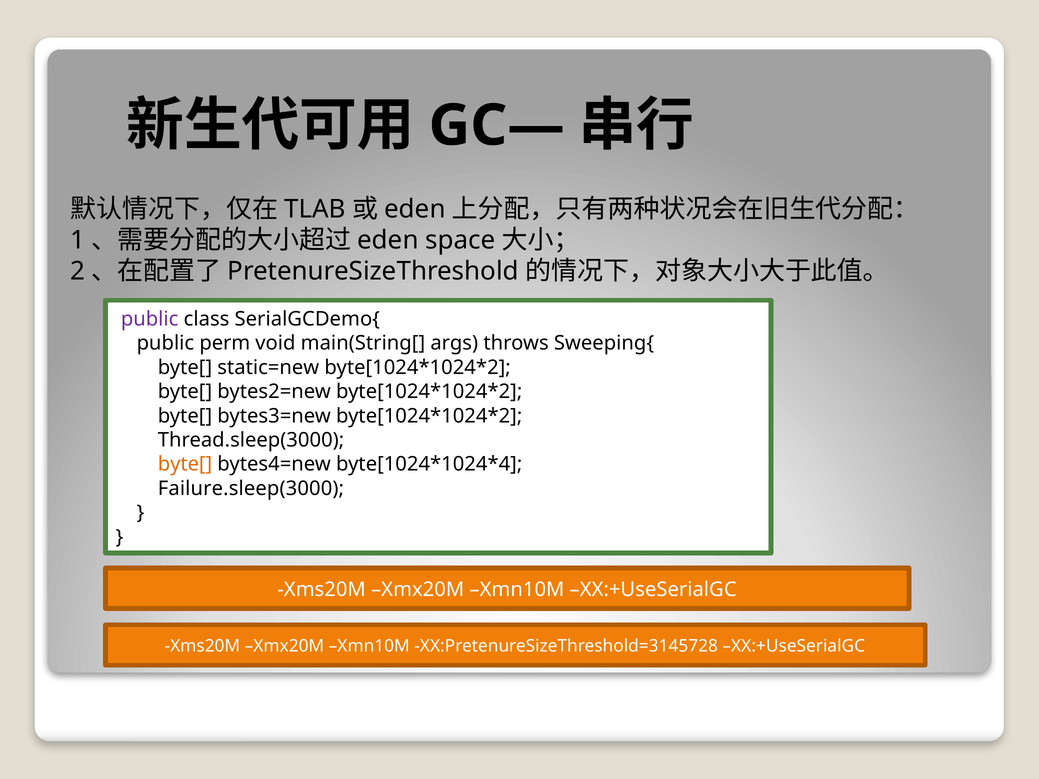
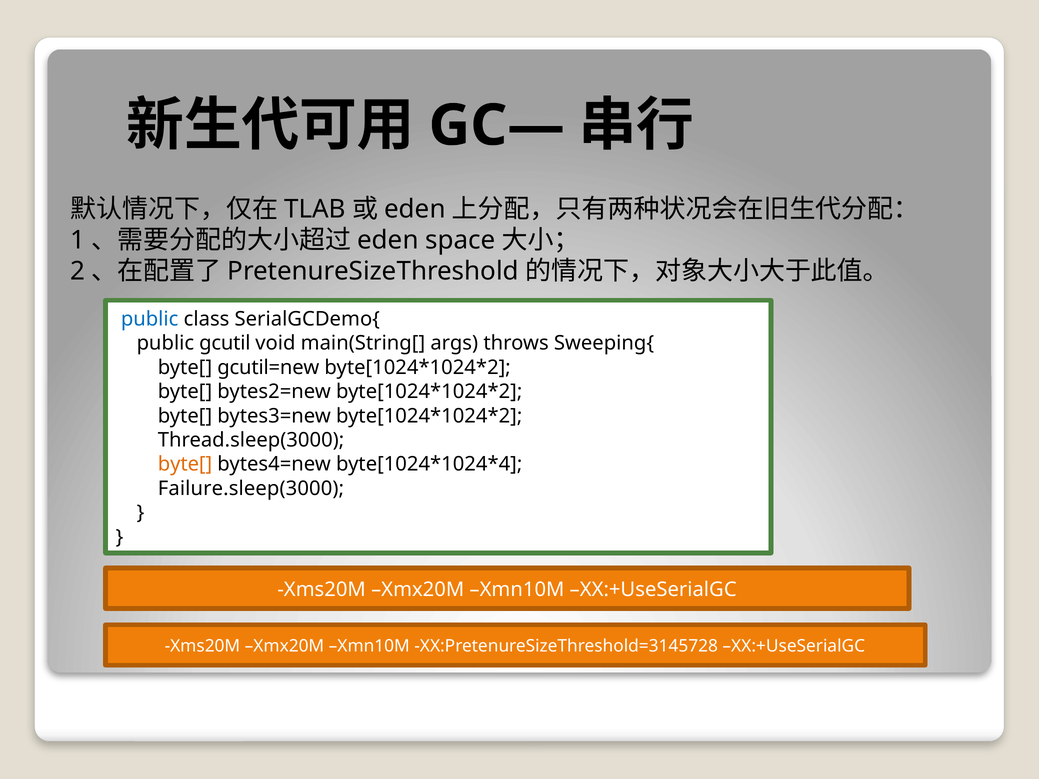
public colour: purple -> blue (150, 319)
perm: perm -> gcutil (225, 343)
static=new: static=new -> gcutil=new (268, 367)
